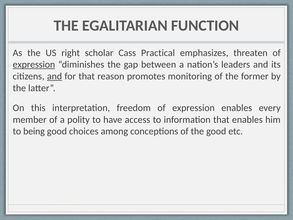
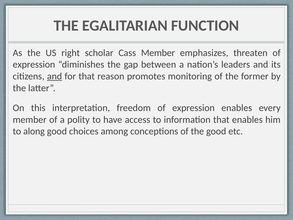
Cass Practical: Practical -> Member (158, 53)
expression underline: present -> none (34, 64)
being: being -> along (34, 131)
